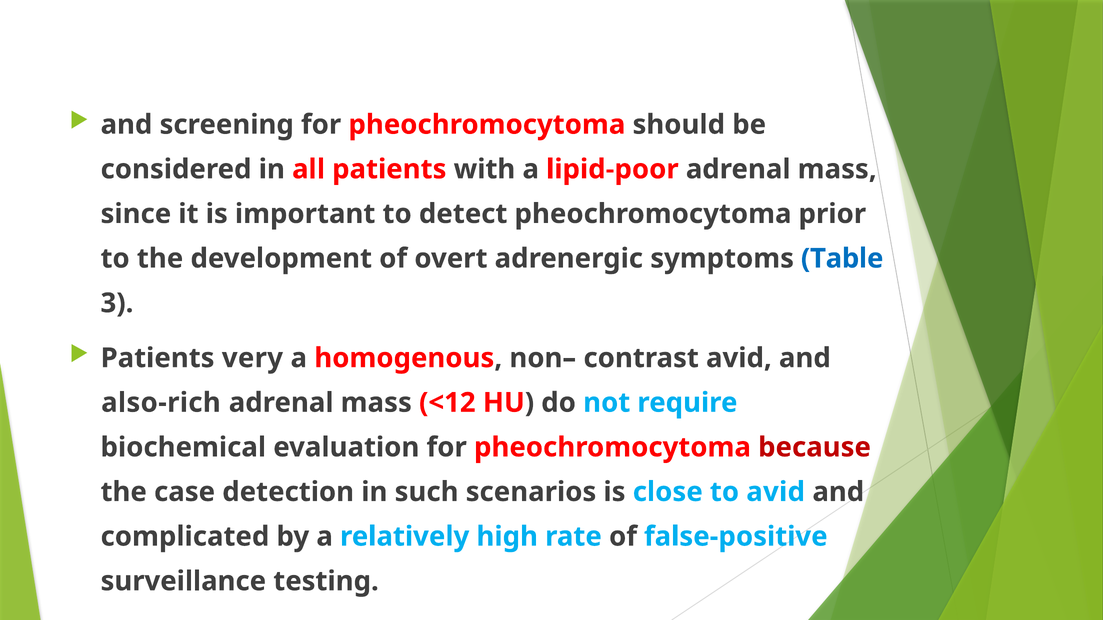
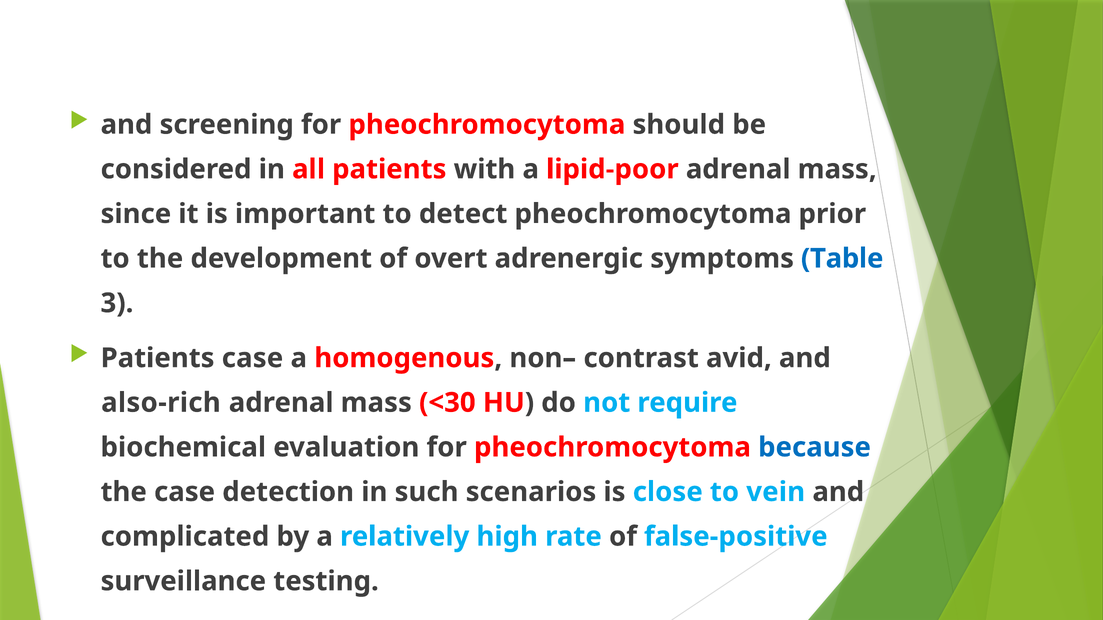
Patients very: very -> case (252, 358)
<12: <12 -> <30 (447, 403)
because colour: red -> blue (815, 448)
to avid: avid -> vein (776, 492)
